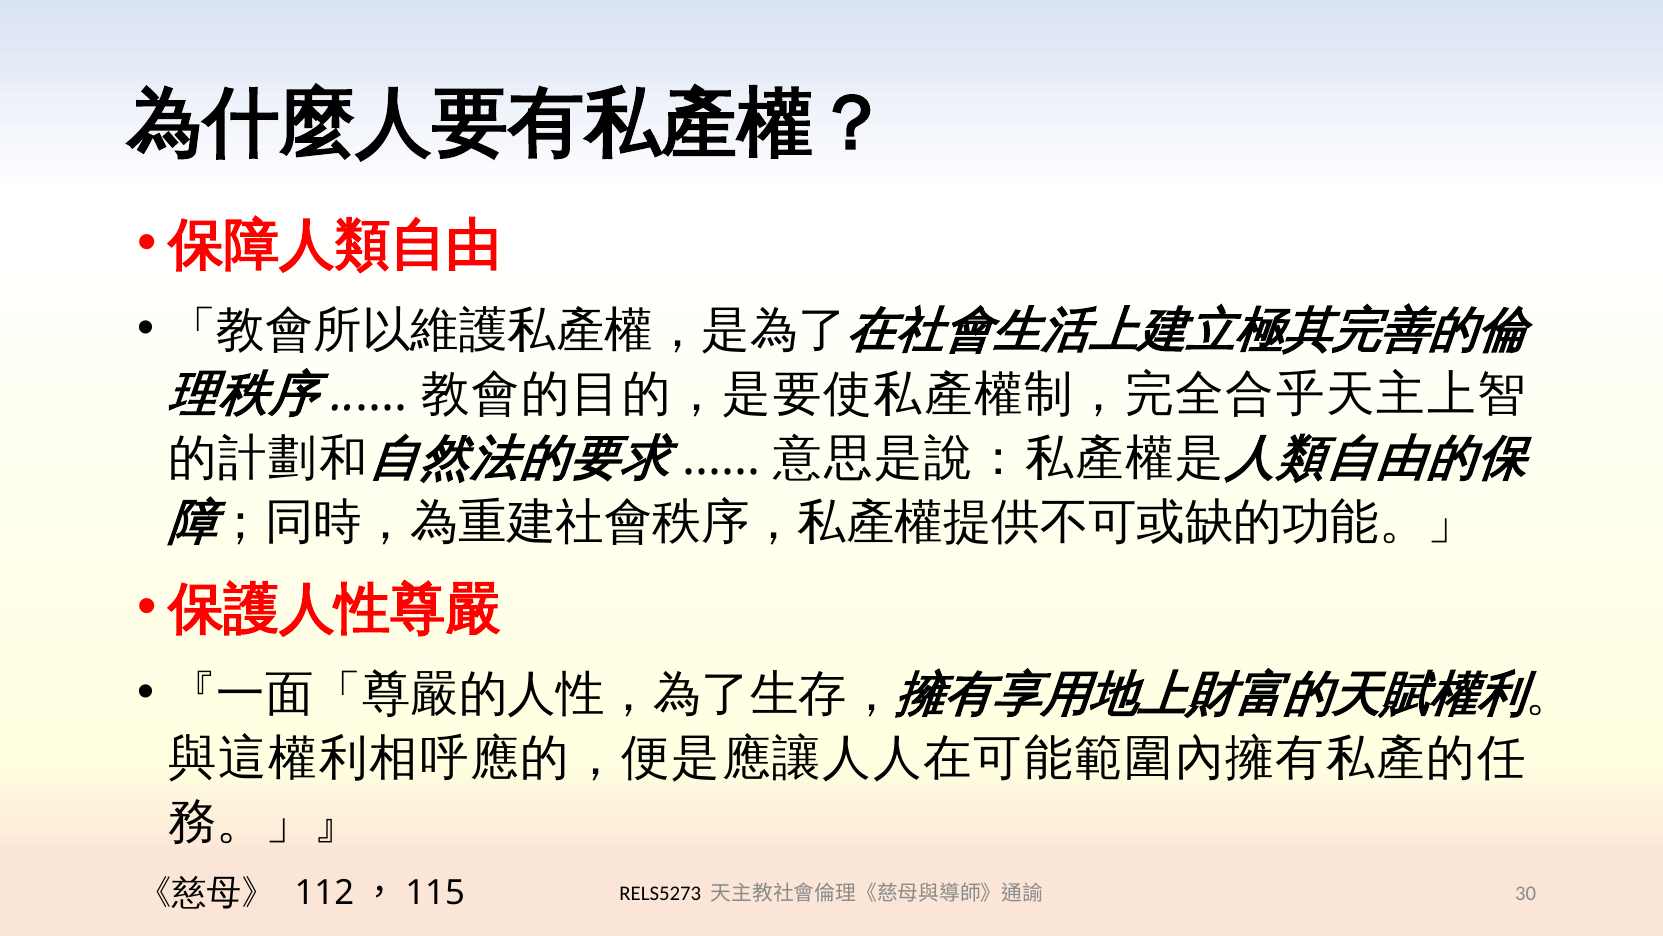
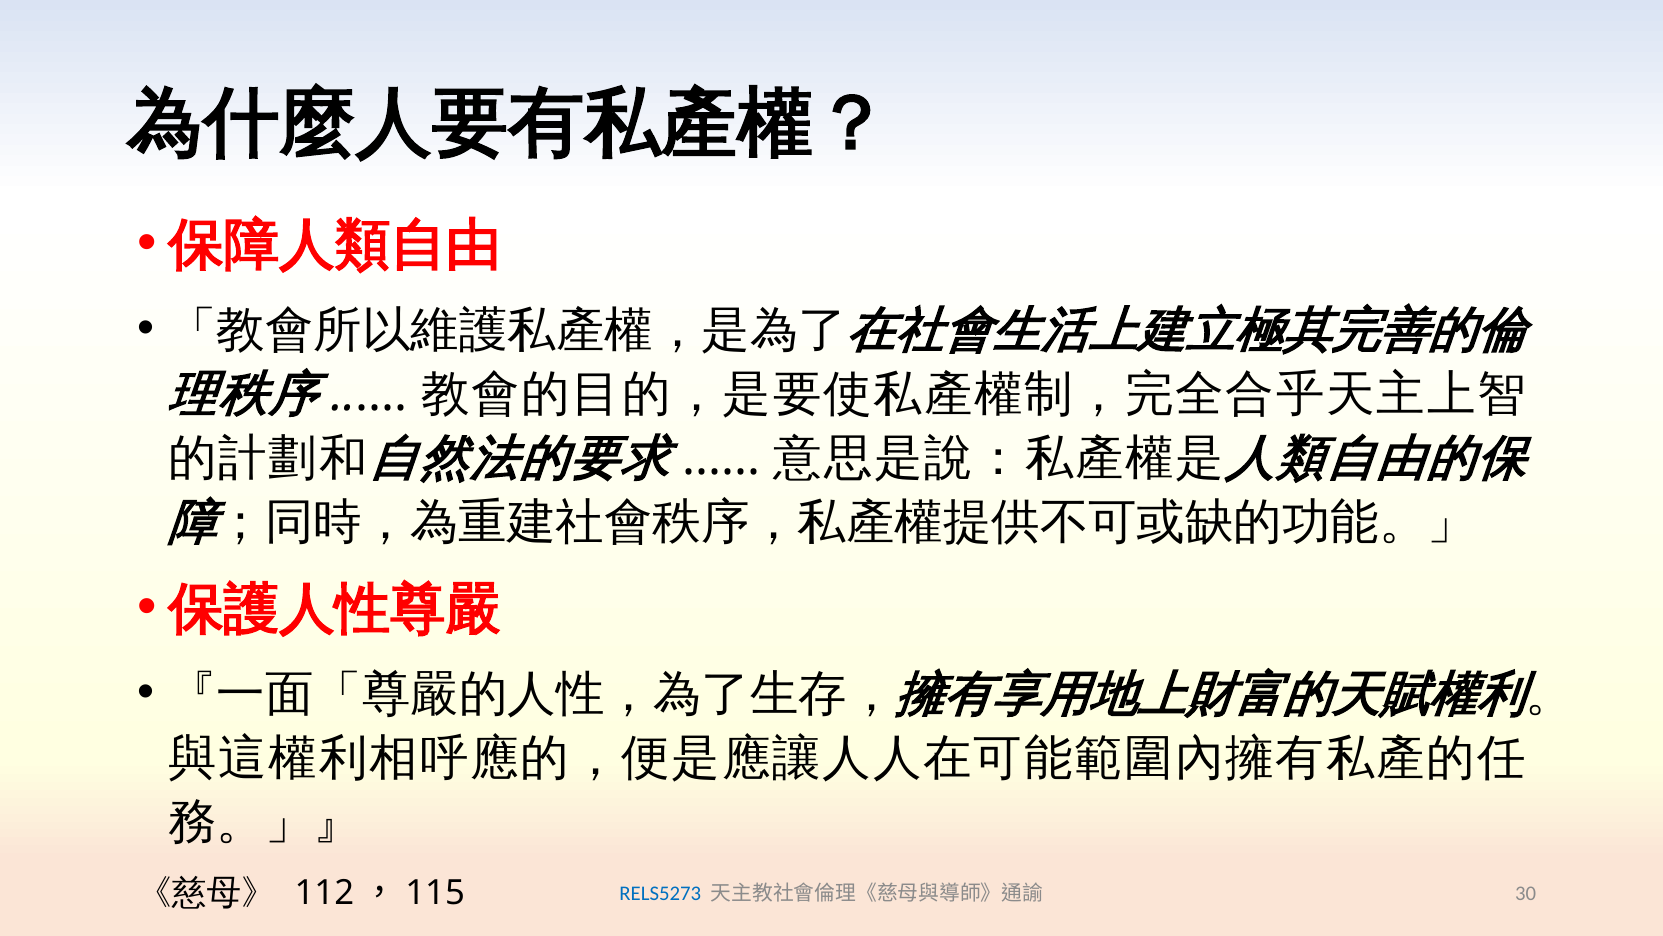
RELS5273 colour: black -> blue (660, 893)
